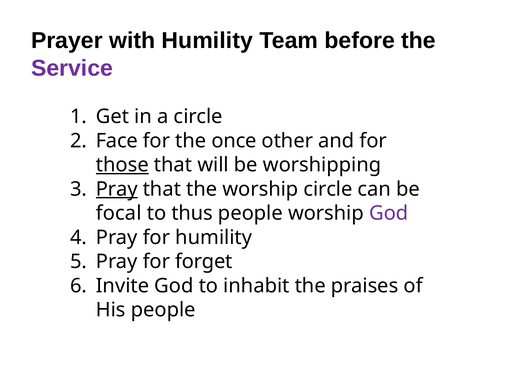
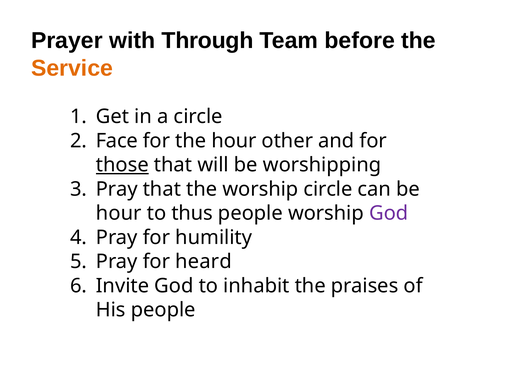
with Humility: Humility -> Through (207, 41)
Service colour: purple -> orange (72, 68)
the once: once -> hour (234, 141)
Pray underline: present -> none (117, 189)
focal: focal -> hour (119, 214)
forget: forget -> heard (204, 262)
